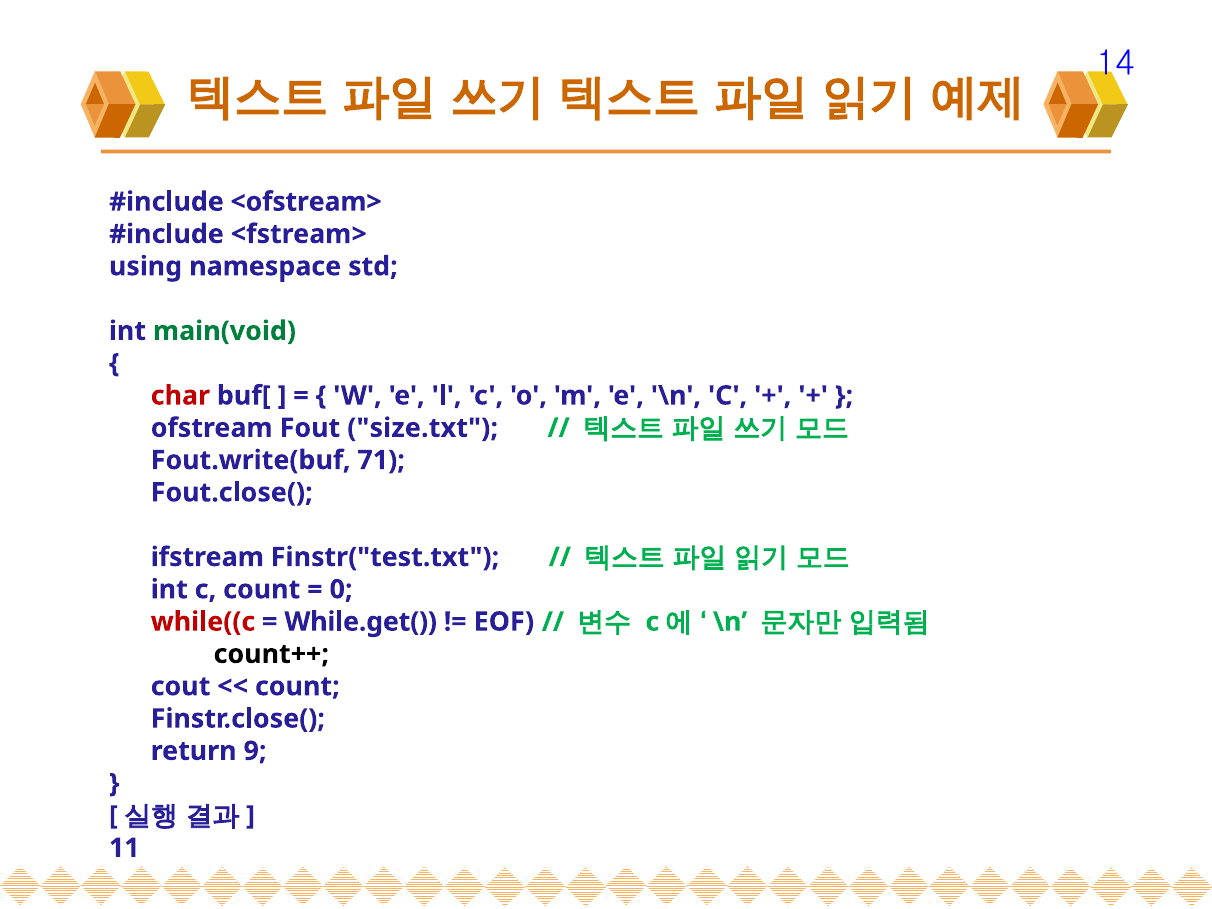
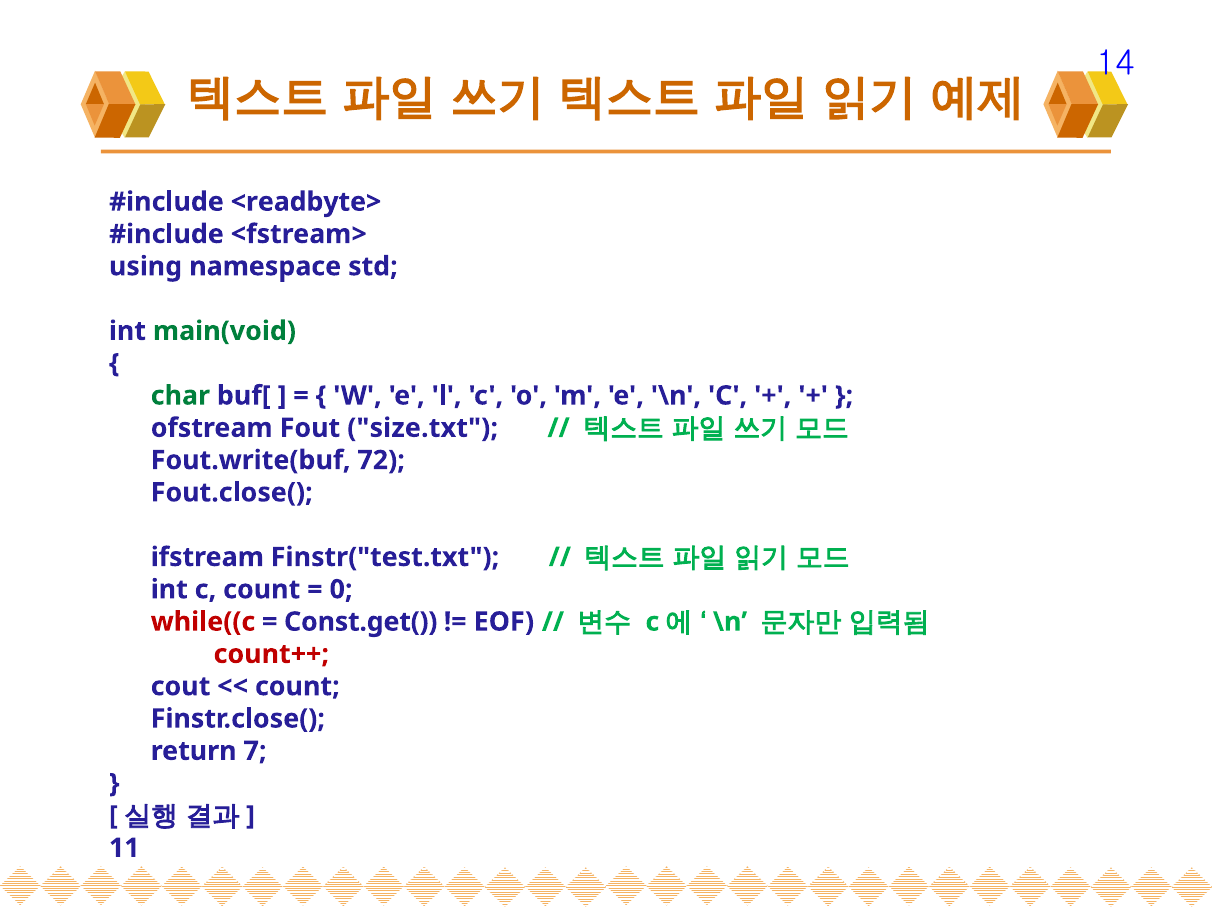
<ofstream>: <ofstream> -> <readbyte> (306, 202)
char colour: red -> green (180, 396)
71: 71 -> 72 (381, 460)
While.get(: While.get( -> Const.get( (361, 622)
count++ colour: black -> red (271, 654)
9: 9 -> 7 (255, 751)
